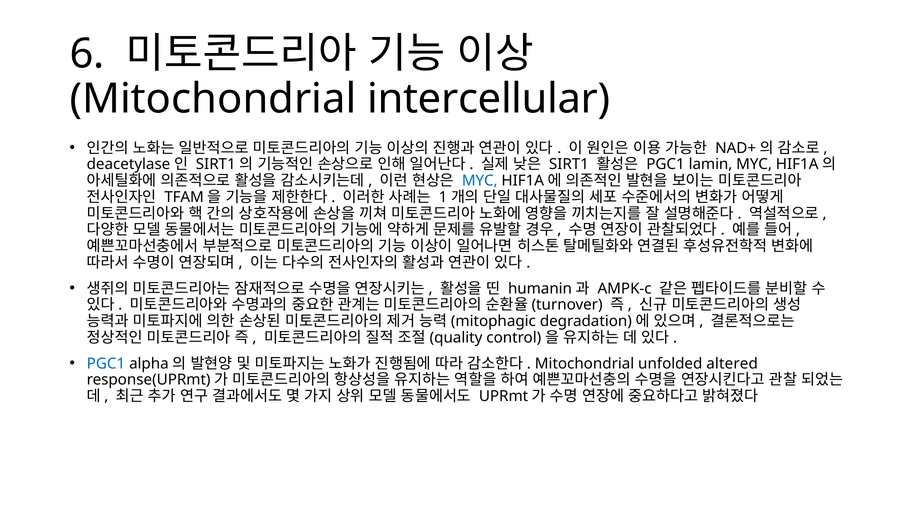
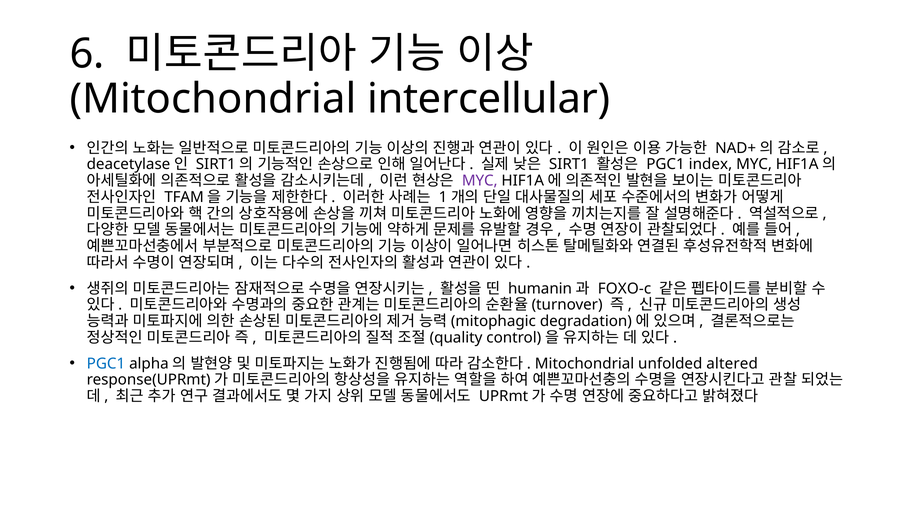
lamin: lamin -> index (710, 165)
MYC colour: blue -> purple (480, 181)
AMPK-c: AMPK-c -> FOXO-c (625, 289)
